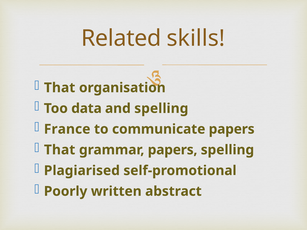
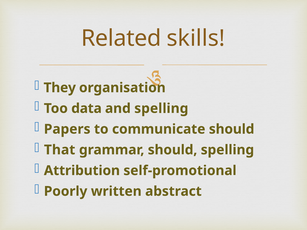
That: That -> They (60, 88)
France: France -> Papers (67, 129)
communicate papers: papers -> should (232, 129)
grammar papers: papers -> should (173, 150)
Plagiarised: Plagiarised -> Attribution (82, 171)
